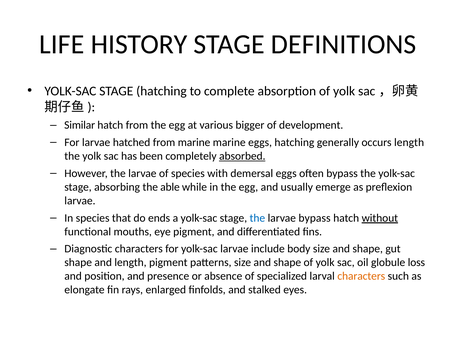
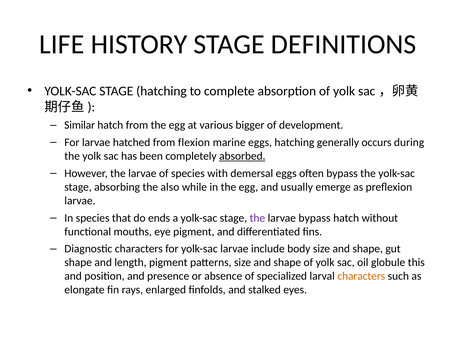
from marine: marine -> flexion (194, 142)
occurs length: length -> during (409, 142)
able: able -> also (170, 187)
the colour: blue -> purple (257, 218)
without underline: present -> none (380, 218)
loss: loss -> this (416, 263)
